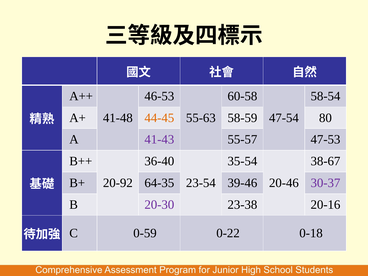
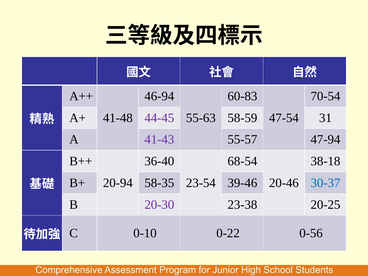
46-53: 46-53 -> 46-94 (159, 96)
60-58: 60-58 -> 60-83 (242, 96)
58-54: 58-54 -> 70-54 (325, 96)
44-45 colour: orange -> purple (159, 118)
80: 80 -> 31 (325, 118)
47-53: 47-53 -> 47-94 (325, 139)
35-54: 35-54 -> 68-54 (242, 161)
38-67: 38-67 -> 38-18 (325, 161)
20-92: 20-92 -> 20-94 (118, 183)
64-35: 64-35 -> 58-35 (159, 183)
30-37 colour: purple -> blue (325, 183)
20-16: 20-16 -> 20-25 (325, 205)
0-59: 0-59 -> 0-10 (145, 233)
0-18: 0-18 -> 0-56 (311, 233)
